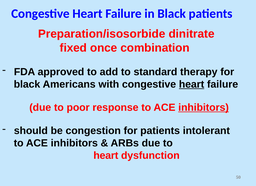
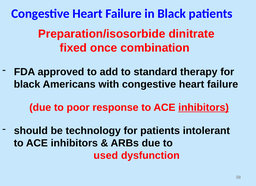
heart underline: present -> none (192, 84)
congestion: congestion -> technology (93, 131)
heart: heart -> used (106, 156)
